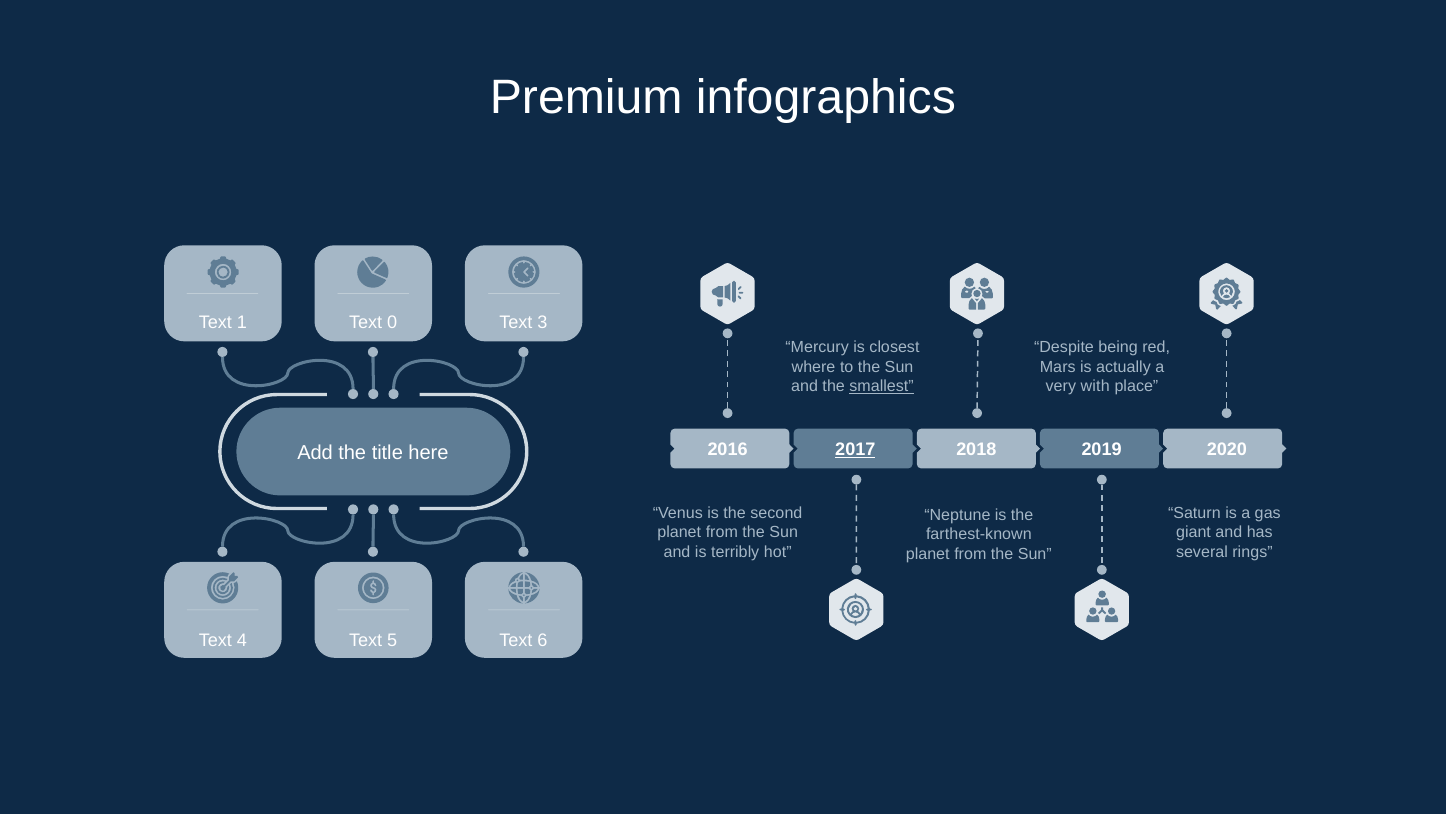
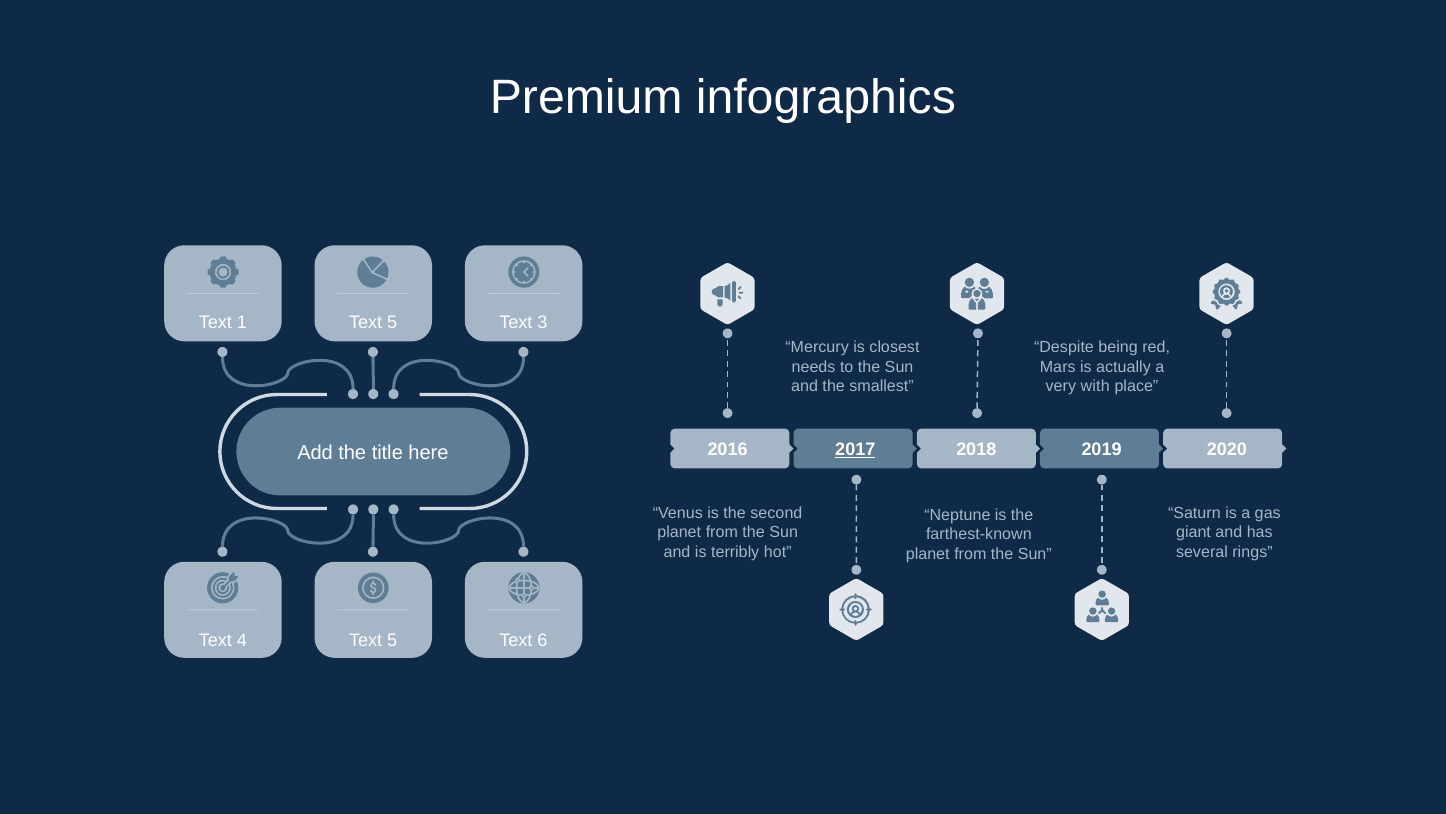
1 Text 0: 0 -> 5 (392, 322)
where: where -> needs (814, 367)
smallest underline: present -> none (882, 386)
